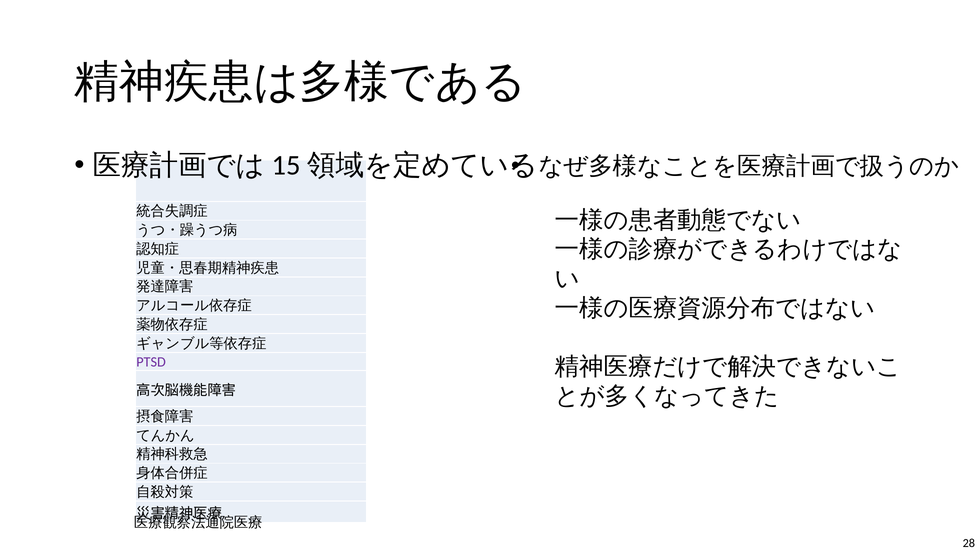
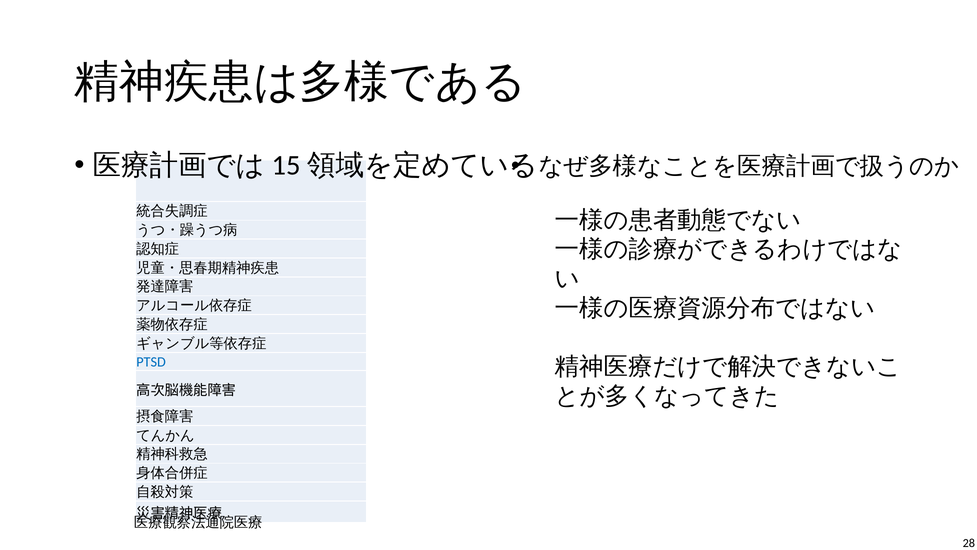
PTSD colour: purple -> blue (151, 362)
